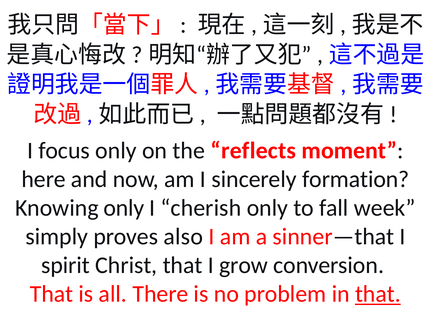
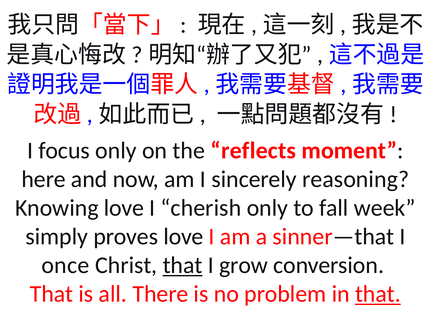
formation: formation -> reasoning (356, 179)
Knowing only: only -> love (124, 208)
proves also: also -> love (183, 236)
spirit: spirit -> once (65, 265)
that underline: none -> present (183, 265)
